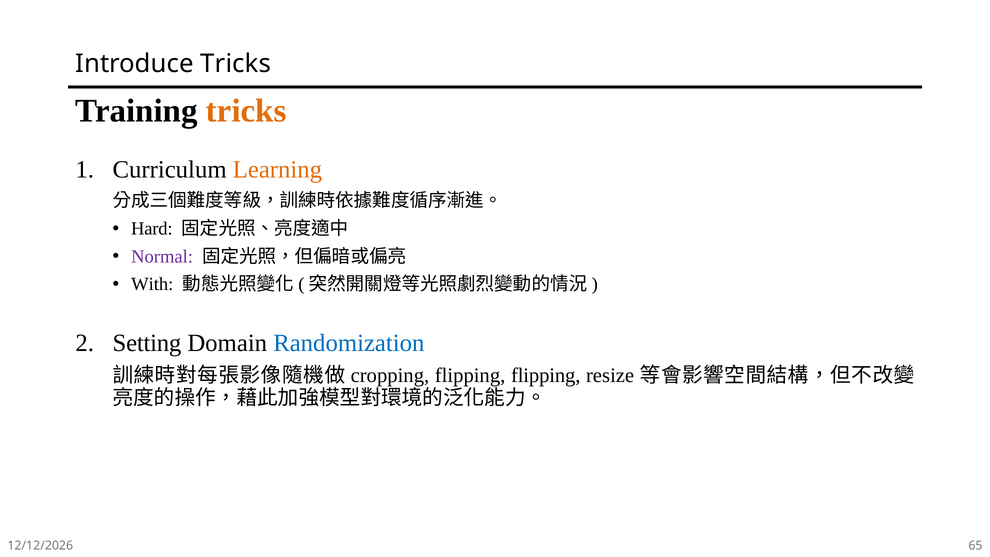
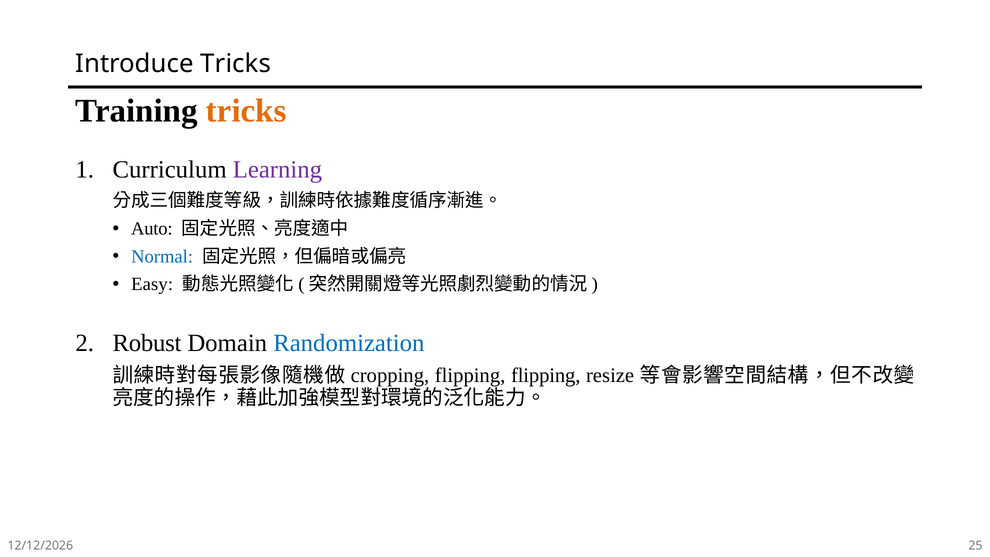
Learning colour: orange -> purple (277, 170)
Hard: Hard -> Auto (152, 229)
Normal colour: purple -> blue (162, 256)
With: With -> Easy (152, 284)
Setting: Setting -> Robust (147, 343)
65: 65 -> 25 (975, 546)
